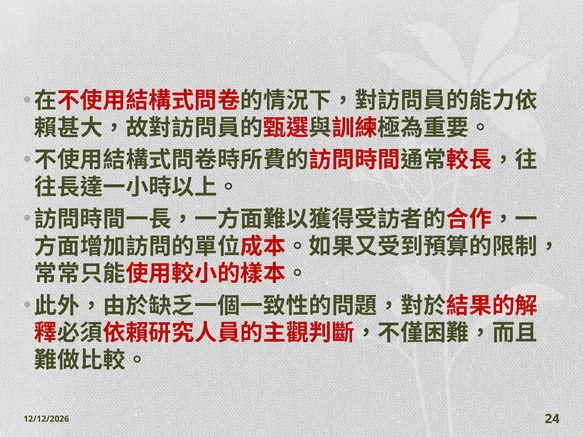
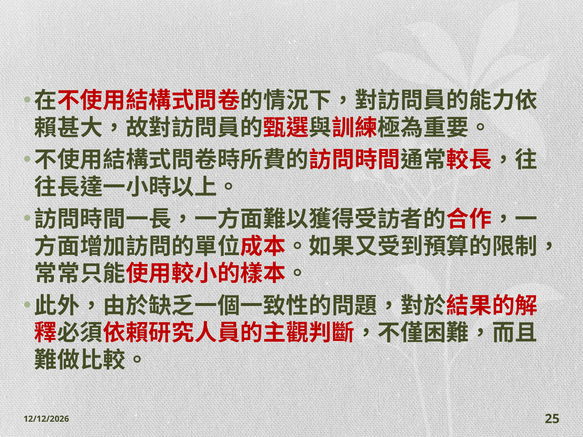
24: 24 -> 25 (552, 419)
